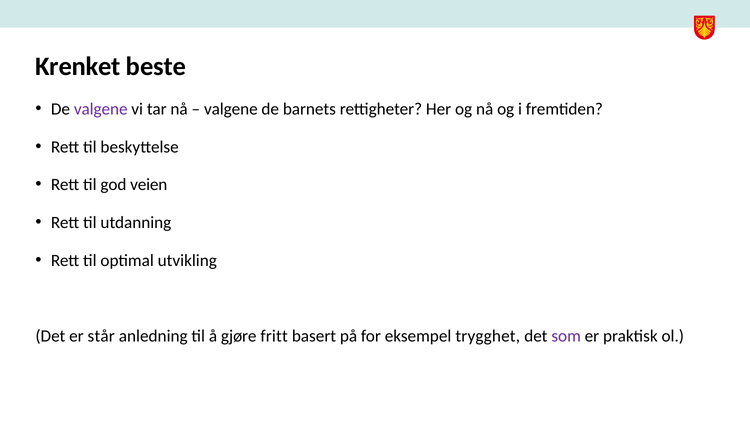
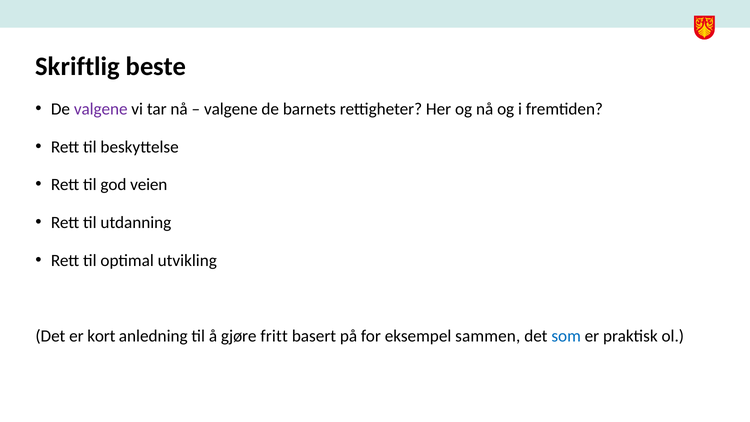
Krenket: Krenket -> Skriftlig (78, 66)
står: står -> kort (101, 336)
trygghet: trygghet -> sammen (488, 336)
som colour: purple -> blue (566, 336)
